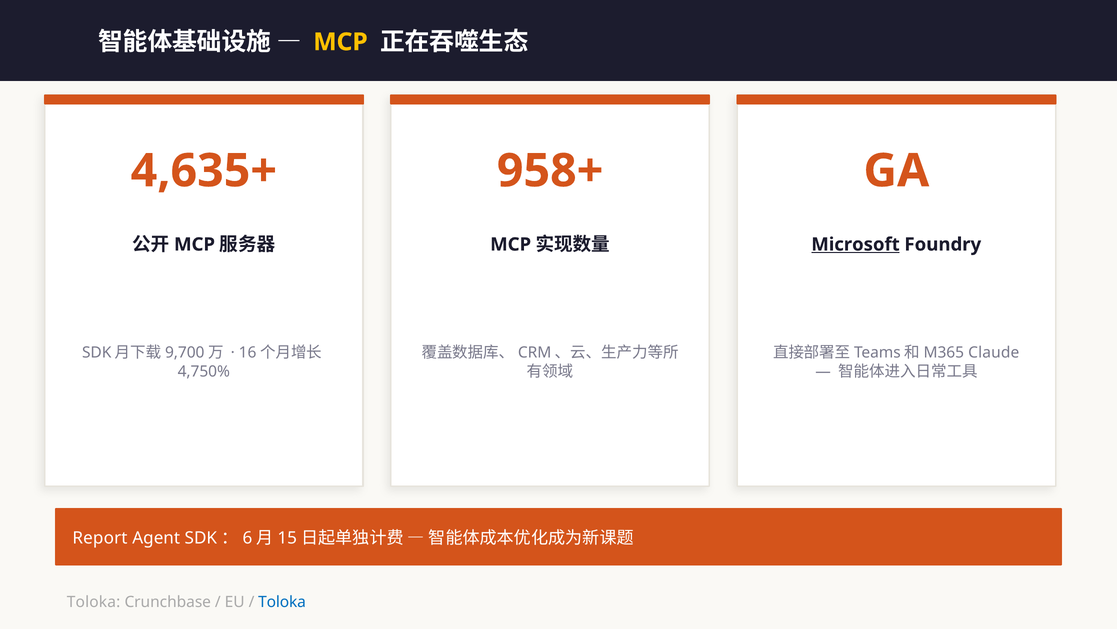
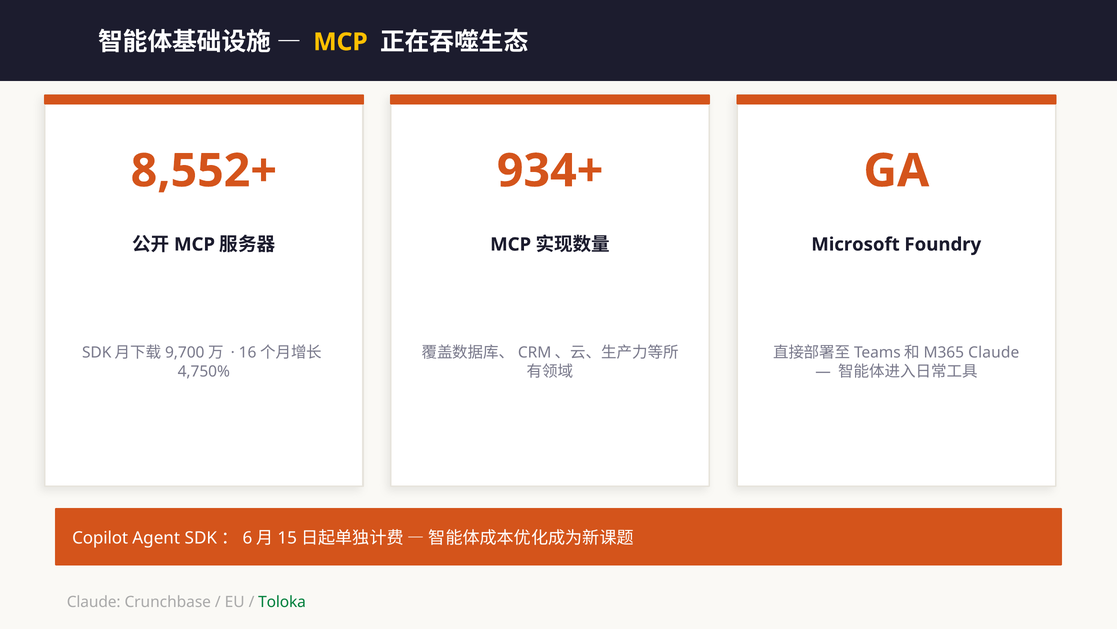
4,635+: 4,635+ -> 8,552+ (204, 171)
958+: 958+ -> 934+ (550, 171)
Microsoft underline: present -> none (855, 244)
Report: Report -> Copilot (100, 537)
Toloka: Toloka -> Claude (94, 601)
Toloka colour: blue -> green (282, 601)
